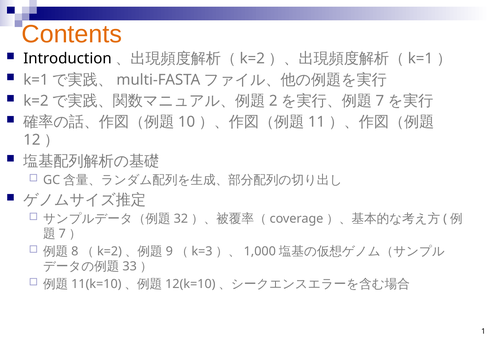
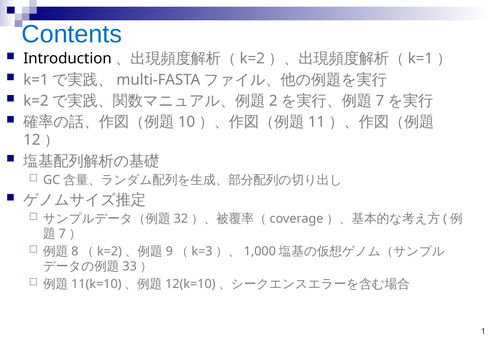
Contents colour: orange -> blue (72, 34)
